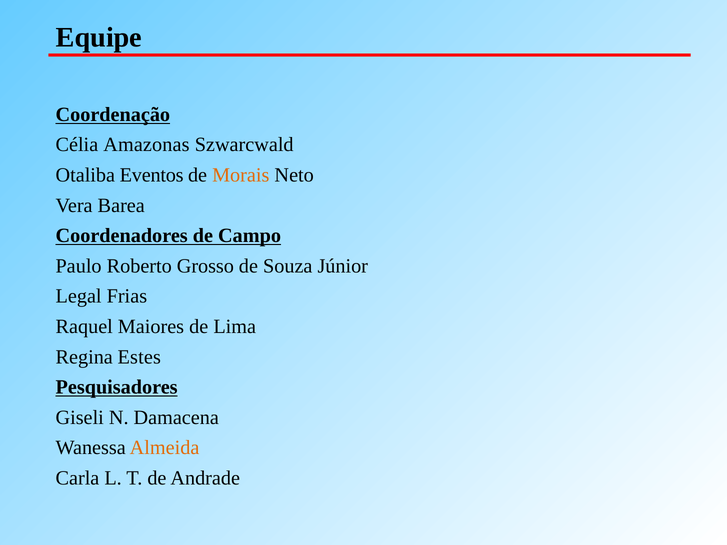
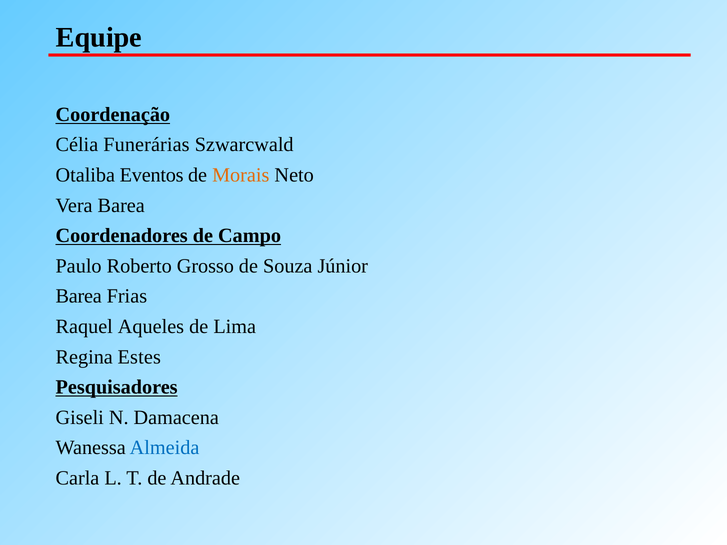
Amazonas: Amazonas -> Funerárias (146, 145)
Legal: Legal -> Barea (79, 296)
Maiores: Maiores -> Aqueles (151, 327)
Almeida colour: orange -> blue (165, 448)
